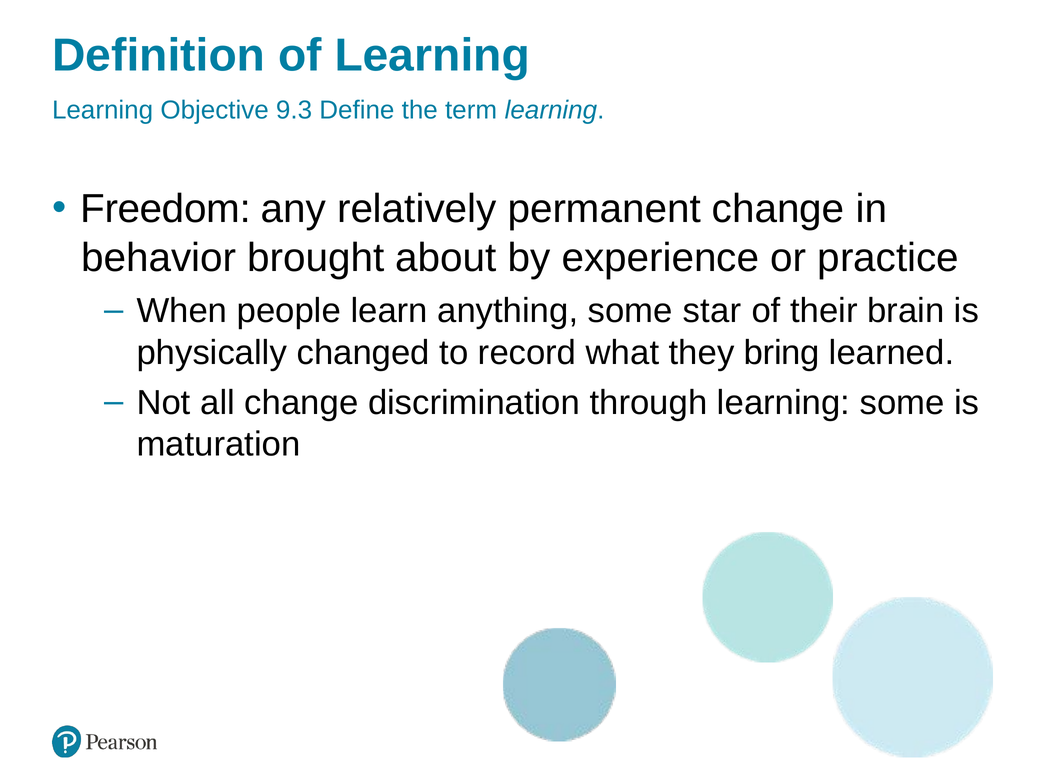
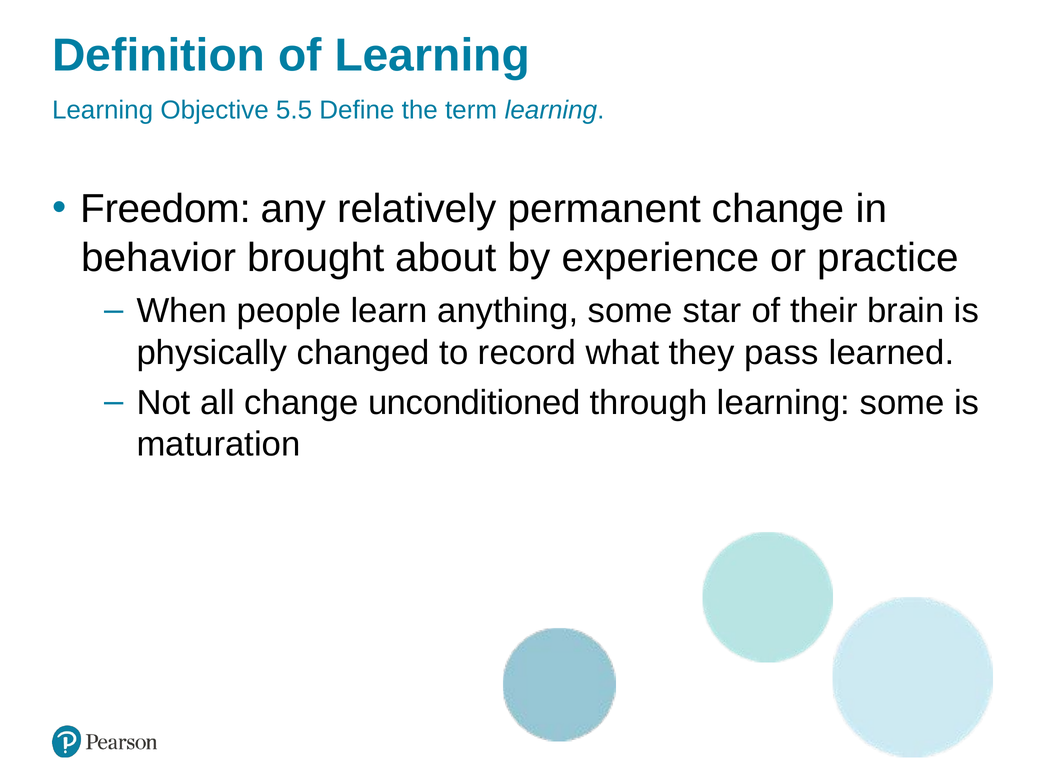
9.3: 9.3 -> 5.5 (294, 110)
bring: bring -> pass (781, 353)
discrimination: discrimination -> unconditioned (474, 403)
